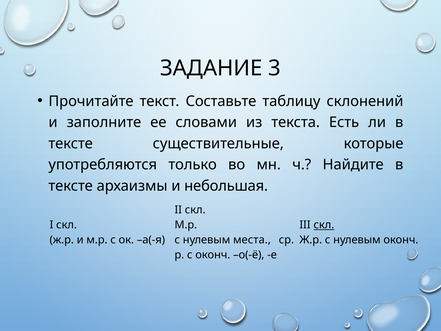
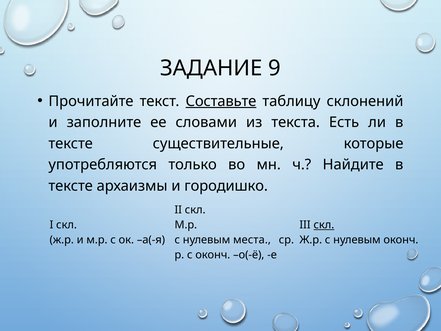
3: 3 -> 9 (274, 68)
Составьте underline: none -> present (221, 101)
небольшая: небольшая -> городишко (226, 186)
